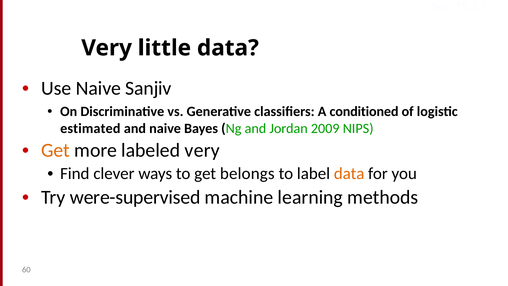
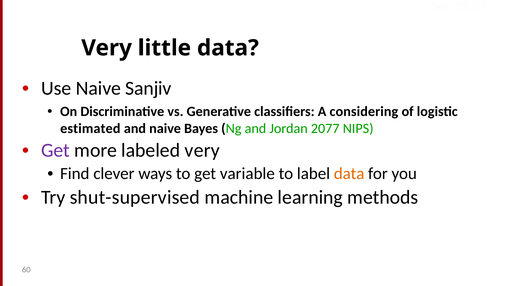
conditioned: conditioned -> considering (364, 111)
2009: 2009 -> 2077 (325, 128)
Get colour: orange -> purple (55, 150)
belongs: belongs -> variable (247, 173)
were-supervised: were-supervised -> shut-supervised (135, 197)
